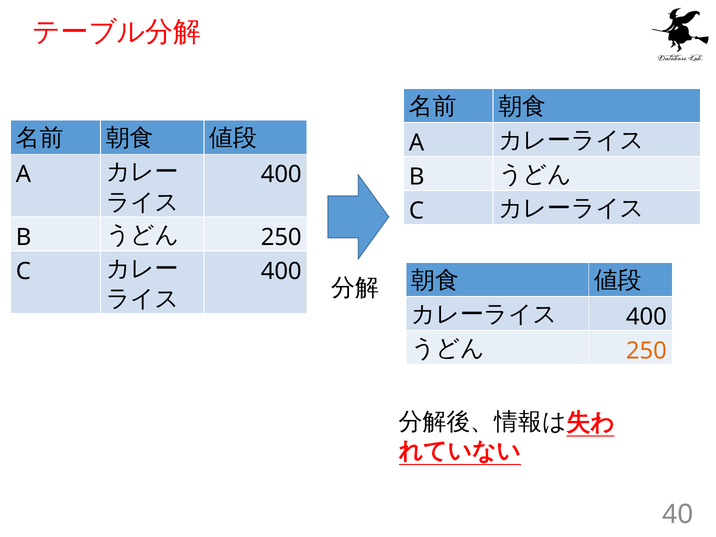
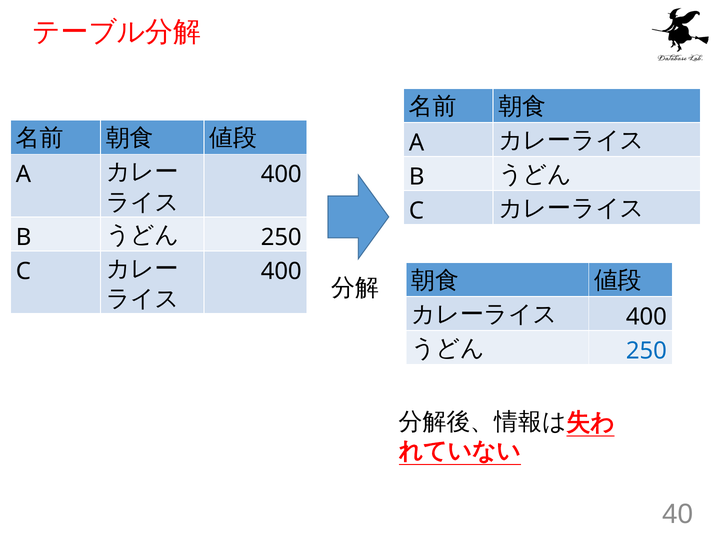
250 colour: orange -> blue (646, 351)
